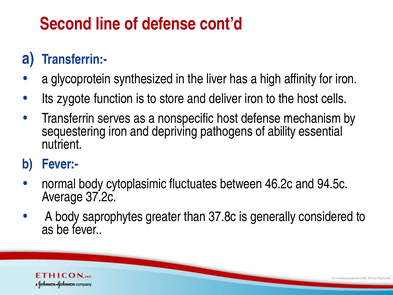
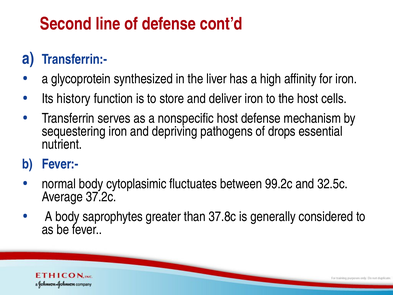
zygote: zygote -> history (74, 99)
ability: ability -> drops (282, 131)
46.2c: 46.2c -> 99.2c (279, 184)
94.5c: 94.5c -> 32.5c (333, 184)
